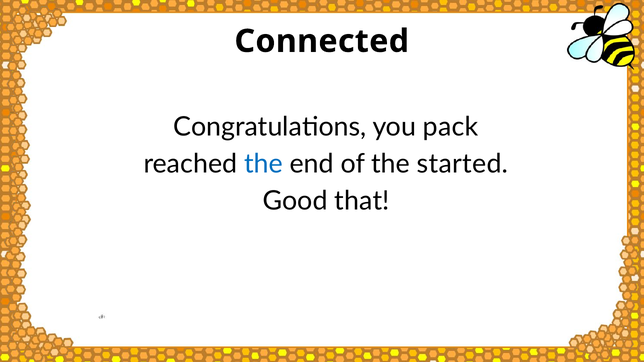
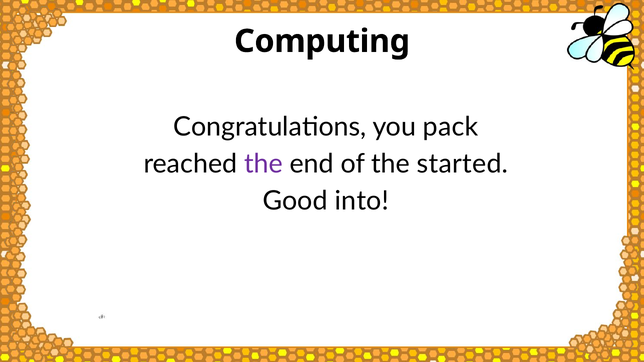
Connected: Connected -> Computing (322, 41)
the colour: blue -> purple (263, 164)
that: that -> into (362, 201)
